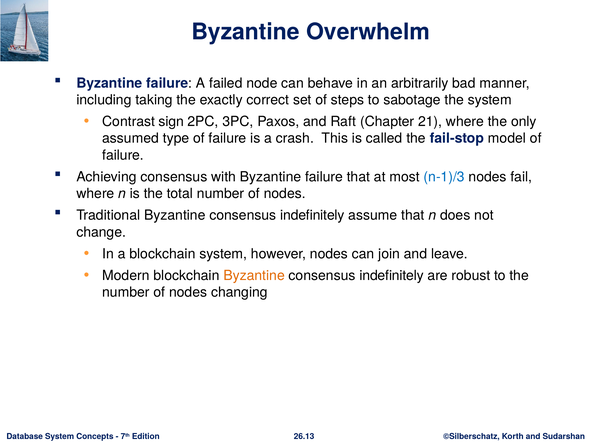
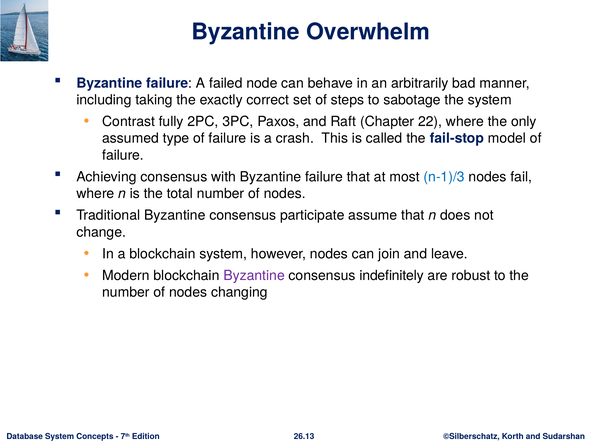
sign: sign -> fully (171, 121)
21: 21 -> 22 (430, 121)
Traditional Byzantine consensus indefinitely: indefinitely -> participate (312, 215)
Byzantine colour: orange -> purple (254, 275)
